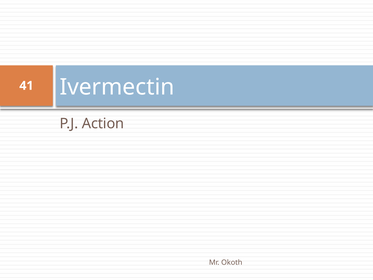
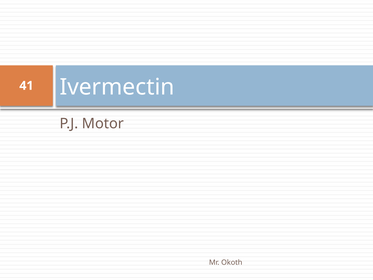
Action: Action -> Motor (103, 123)
